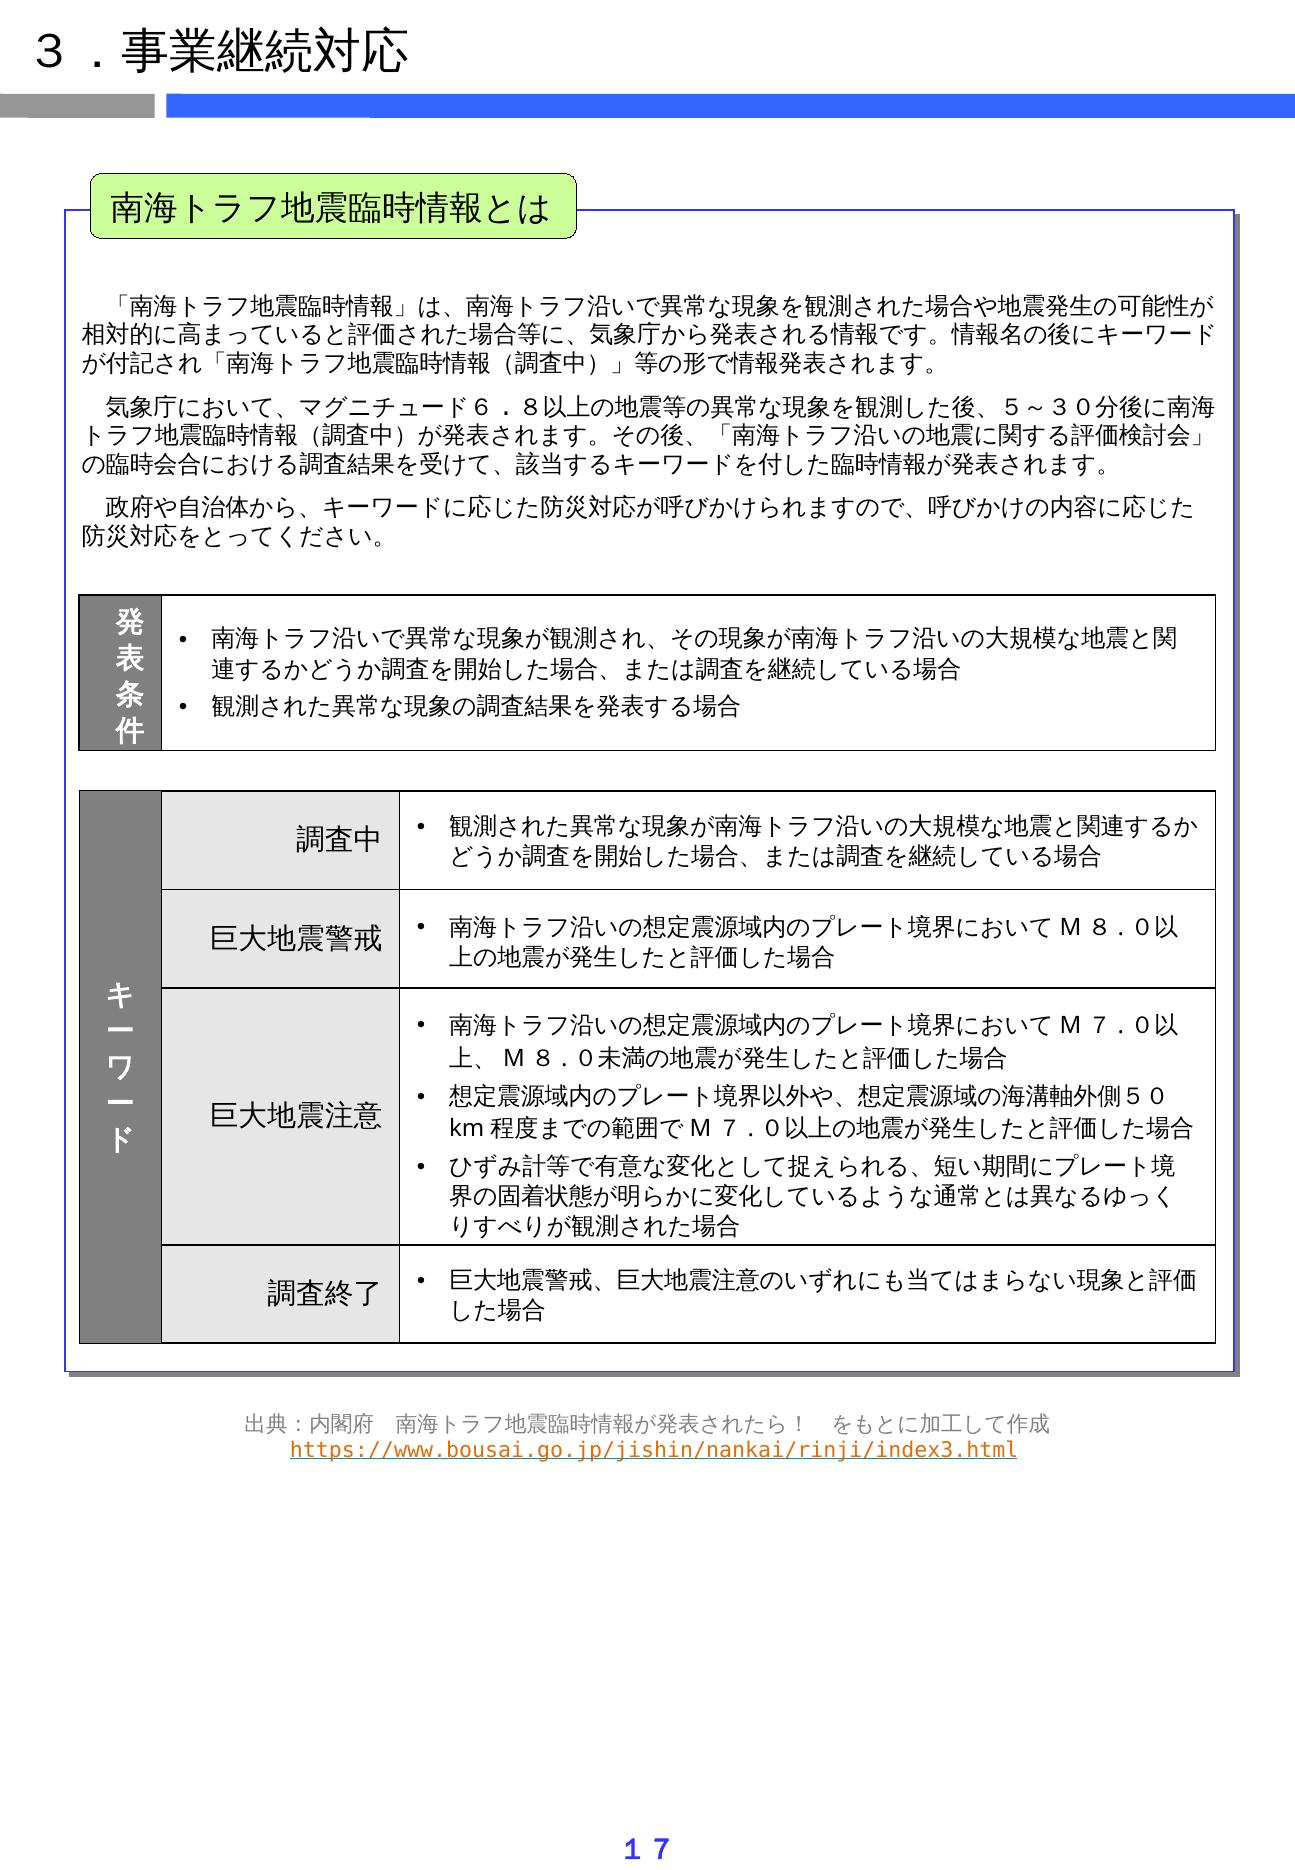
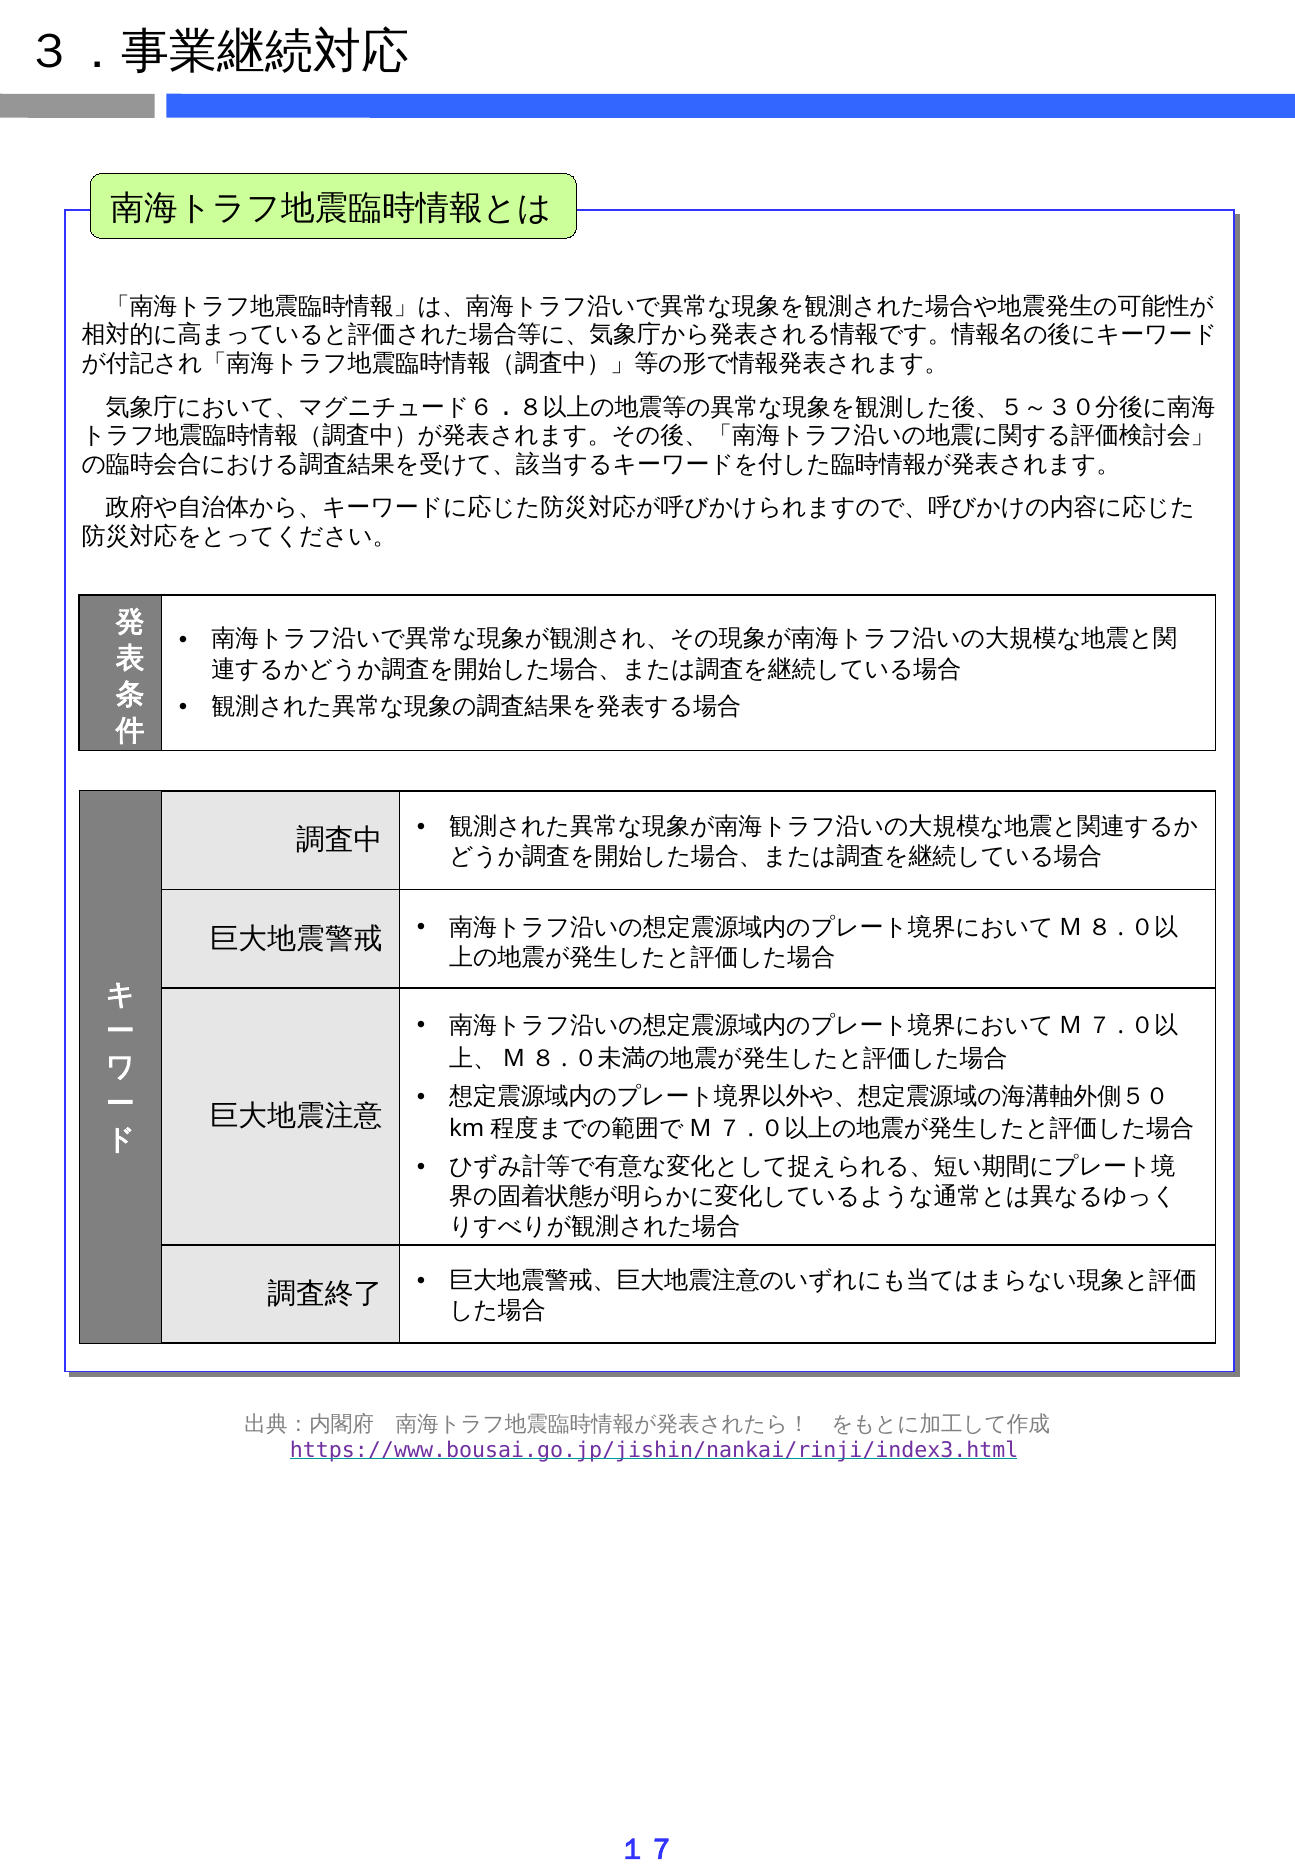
https://www.bousai.go.jp/jishin/nankai/rinji/index3.html colour: orange -> purple (654, 1451)
